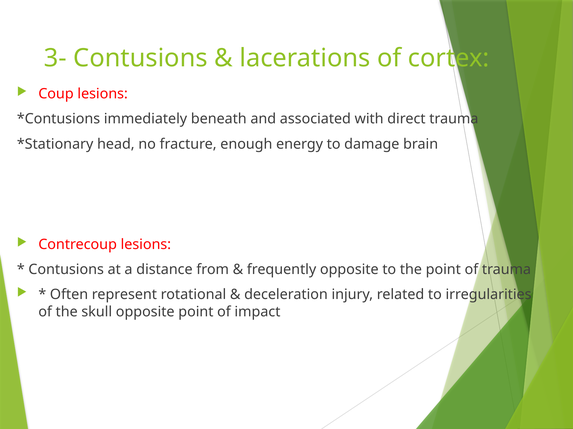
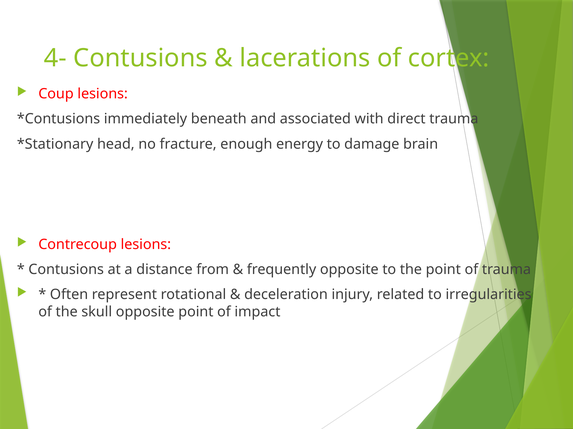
3-: 3- -> 4- (55, 58)
